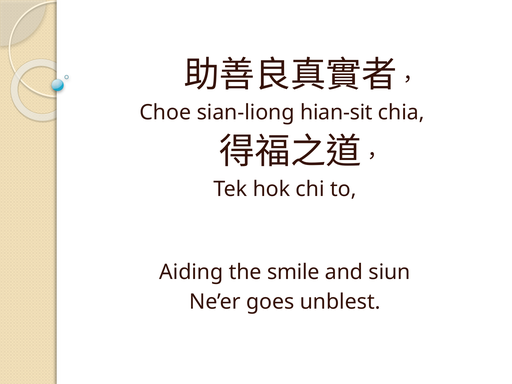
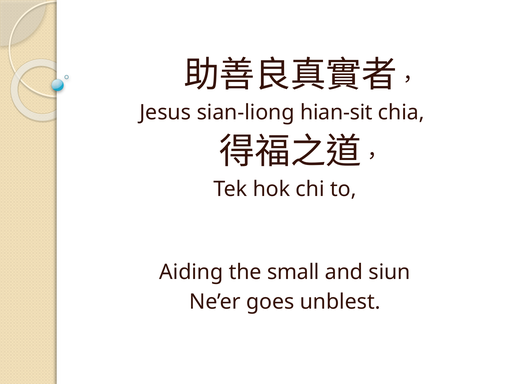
Choe: Choe -> Jesus (165, 112)
smile: smile -> small (293, 272)
